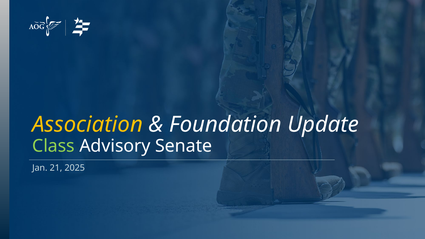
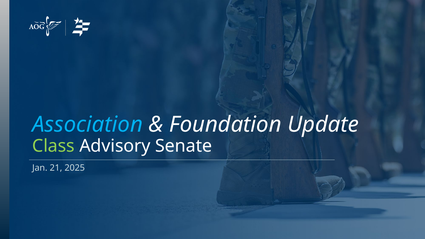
Association colour: yellow -> light blue (88, 125)
